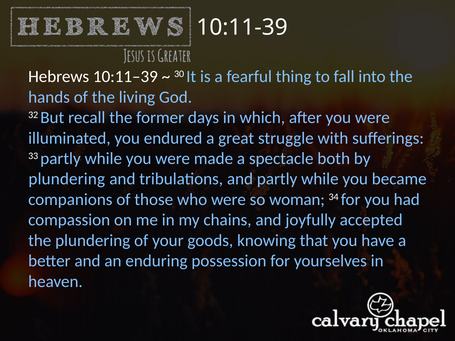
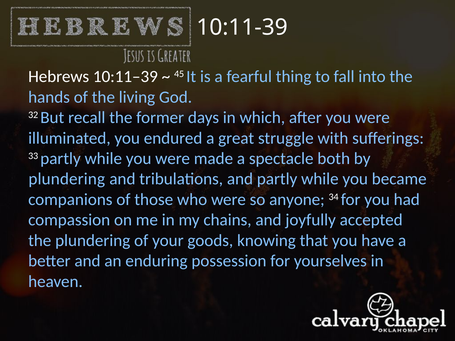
30: 30 -> 45 (179, 74)
woman: woman -> anyone (297, 200)
